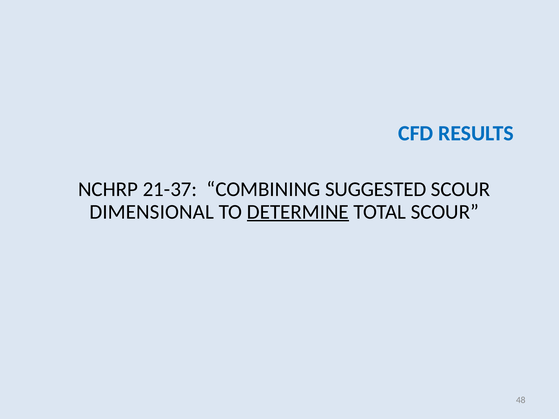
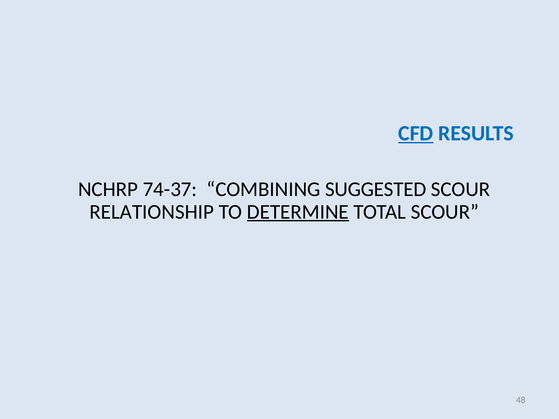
CFD underline: none -> present (416, 133)
21-37: 21-37 -> 74-37 (170, 189)
DIMENSIONAL: DIMENSIONAL -> RELATIONSHIP (152, 212)
